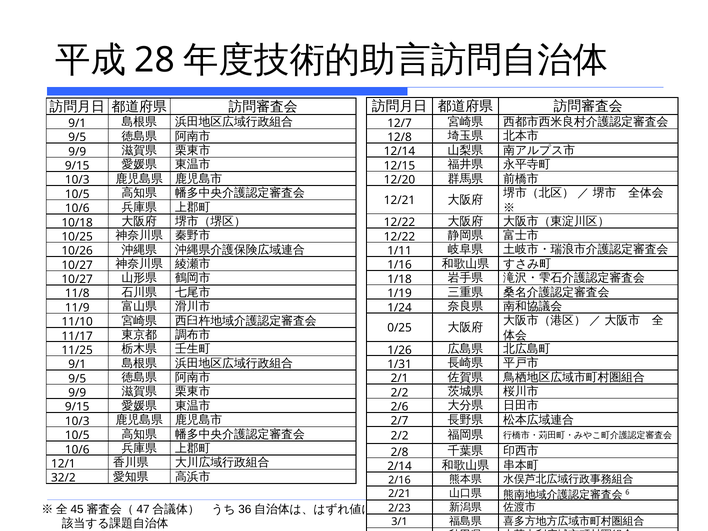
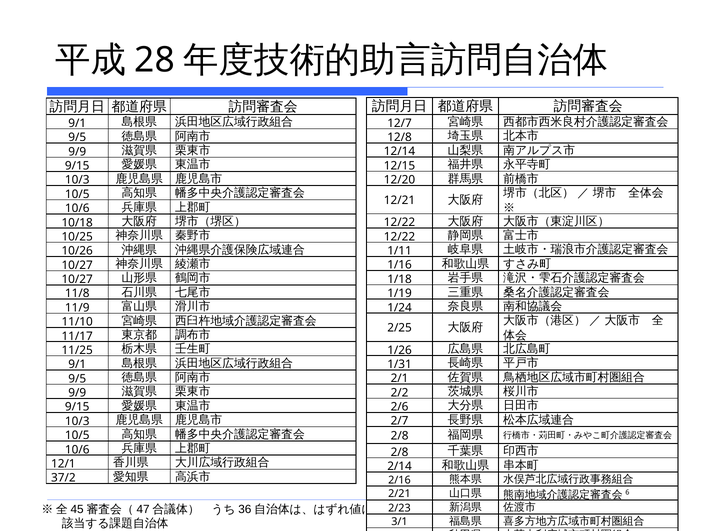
0/25: 0/25 -> 2/25 (400, 328)
2/2: 2/2 -> 2/8 (400, 436)
32/2: 32/2 -> 37/2 (63, 478)
